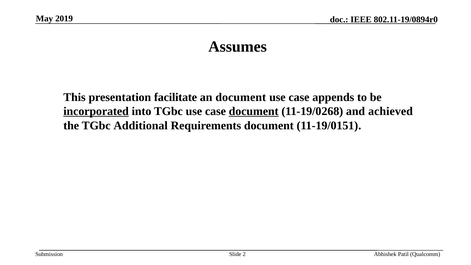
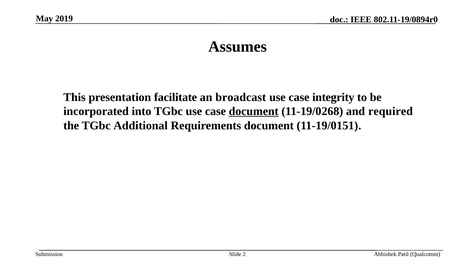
an document: document -> broadcast (241, 97)
appends: appends -> integrity (333, 97)
incorporated underline: present -> none (96, 111)
achieved: achieved -> required (391, 111)
